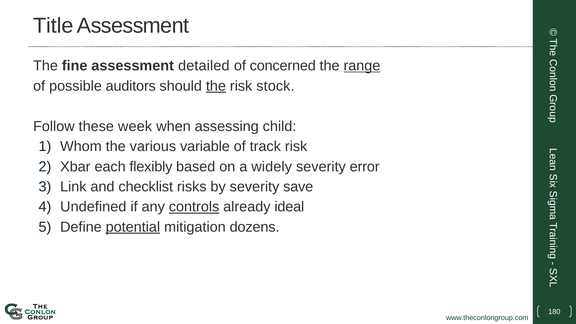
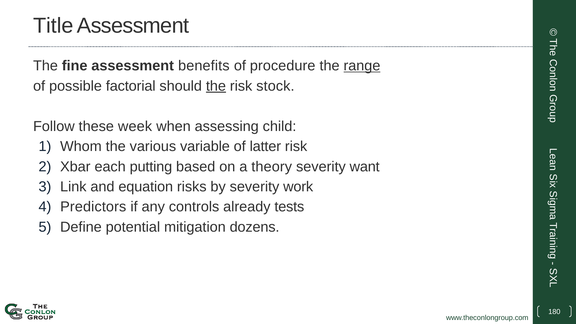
detailed: detailed -> benefits (204, 66)
concerned: concerned -> procedure (283, 66)
auditors: auditors -> factorial (131, 86)
track: track -> latter (265, 146)
flexibly: flexibly -> putting (151, 167)
widely: widely -> theory (272, 167)
error: error -> want (365, 167)
checklist: checklist -> equation (146, 187)
save: save -> work (298, 187)
Undefined: Undefined -> Predictors (93, 207)
controls underline: present -> none (194, 207)
ideal: ideal -> tests (289, 207)
potential underline: present -> none (133, 227)
